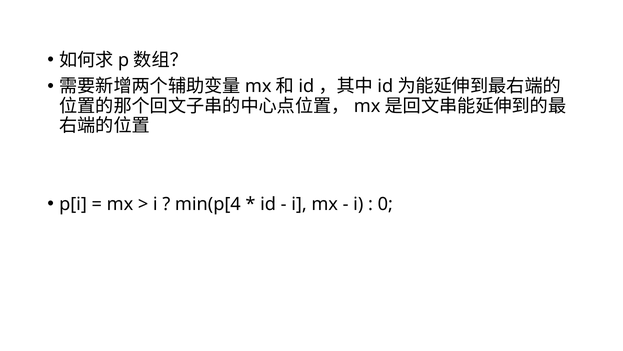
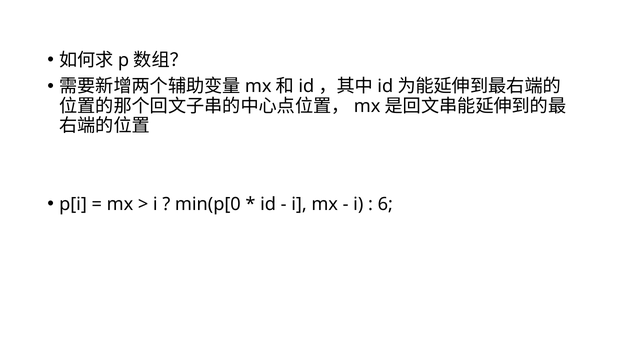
min(p[4: min(p[4 -> min(p[0 (208, 204)
0: 0 -> 6 (385, 204)
